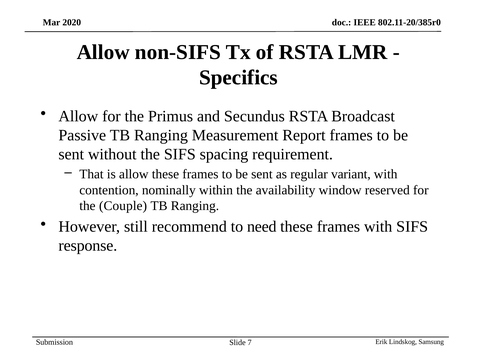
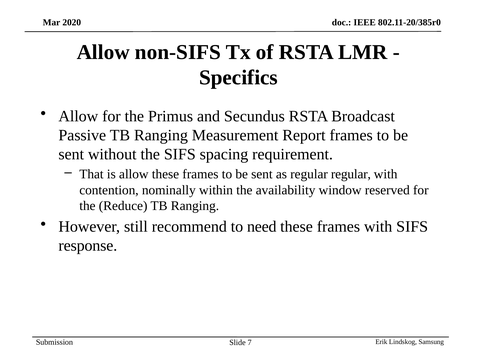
regular variant: variant -> regular (351, 175)
Couple: Couple -> Reduce (123, 206)
